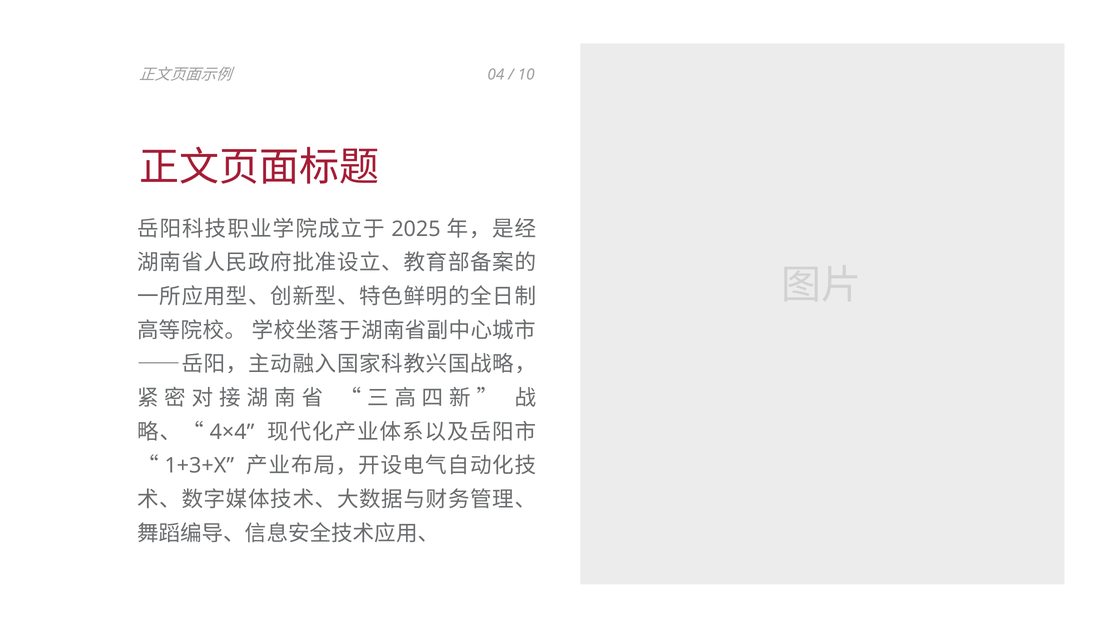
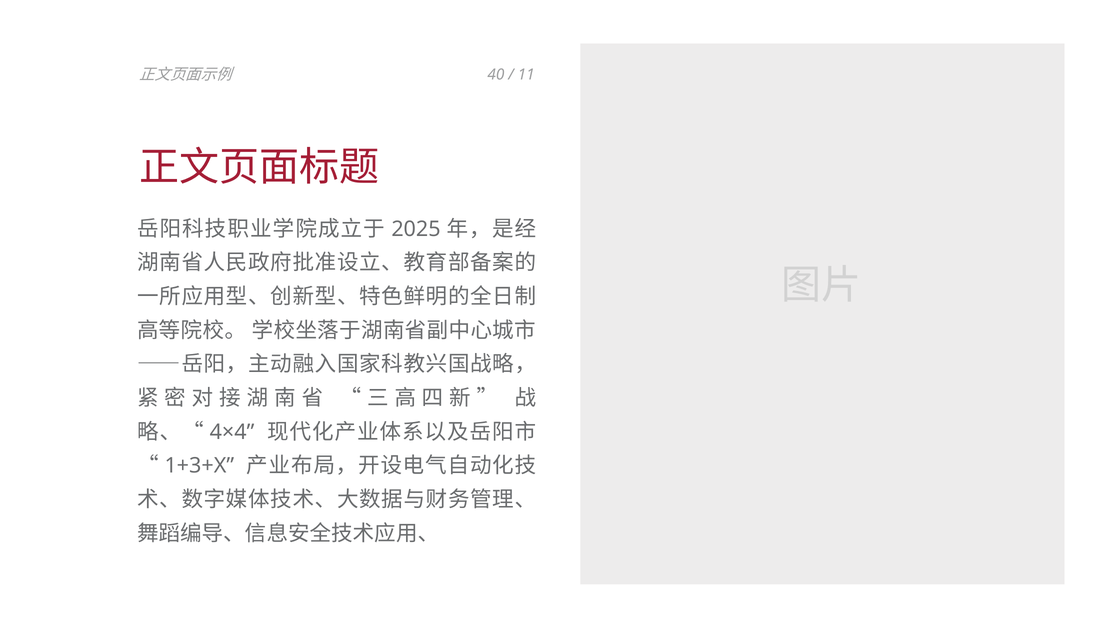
04: 04 -> 40 (496, 75)
10: 10 -> 11 (526, 75)
